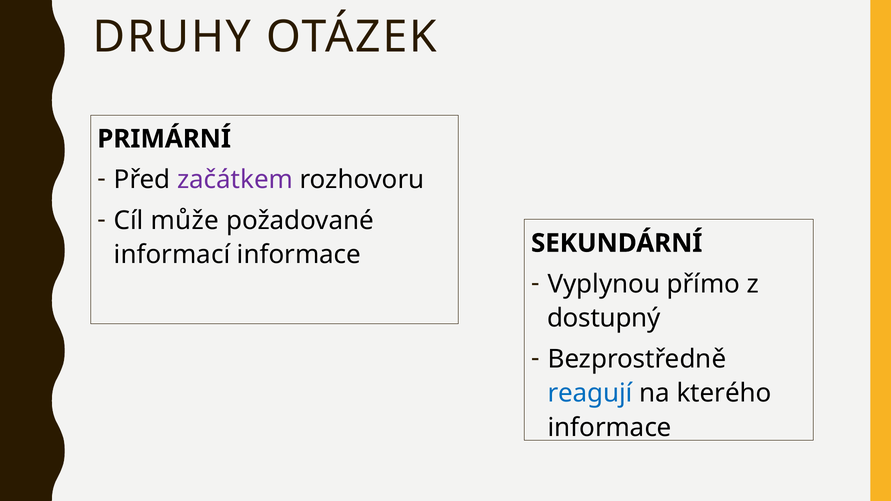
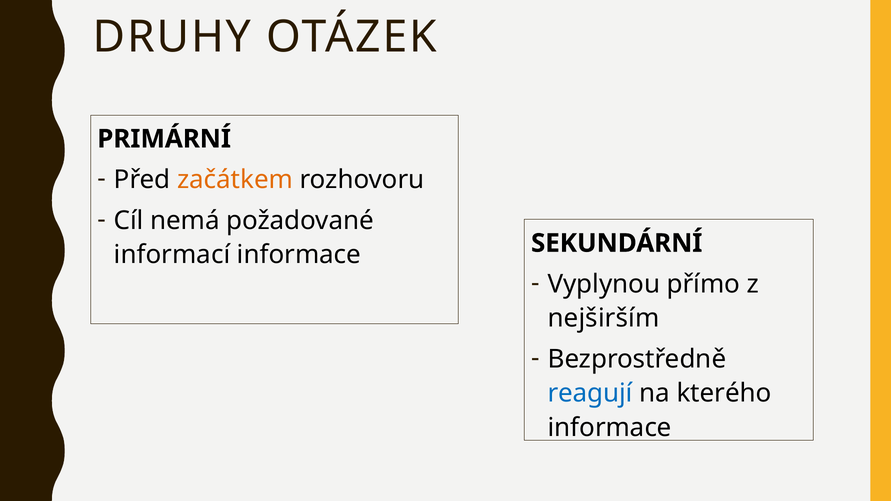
začátkem colour: purple -> orange (235, 180)
může: může -> nemá (185, 221)
dostupný: dostupný -> nejširším (604, 318)
